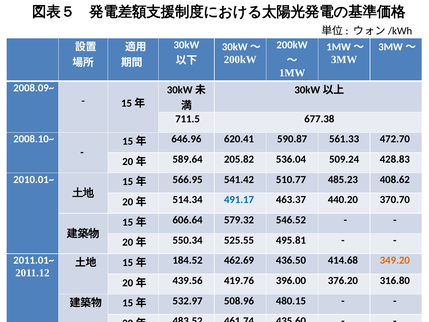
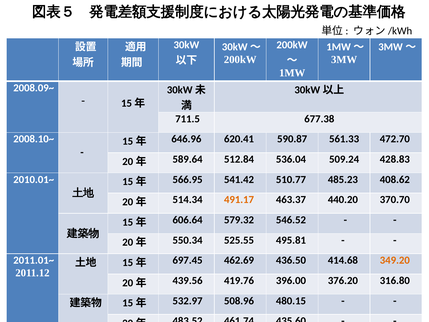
205.82: 205.82 -> 512.84 (239, 159)
491.17 colour: blue -> orange (239, 200)
184.52: 184.52 -> 697.45 (188, 260)
